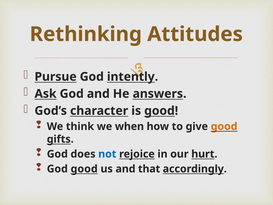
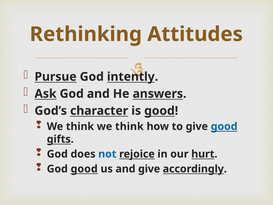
think we when: when -> think (129, 126)
good colour: orange -> blue (224, 126)
and that: that -> give (149, 169)
